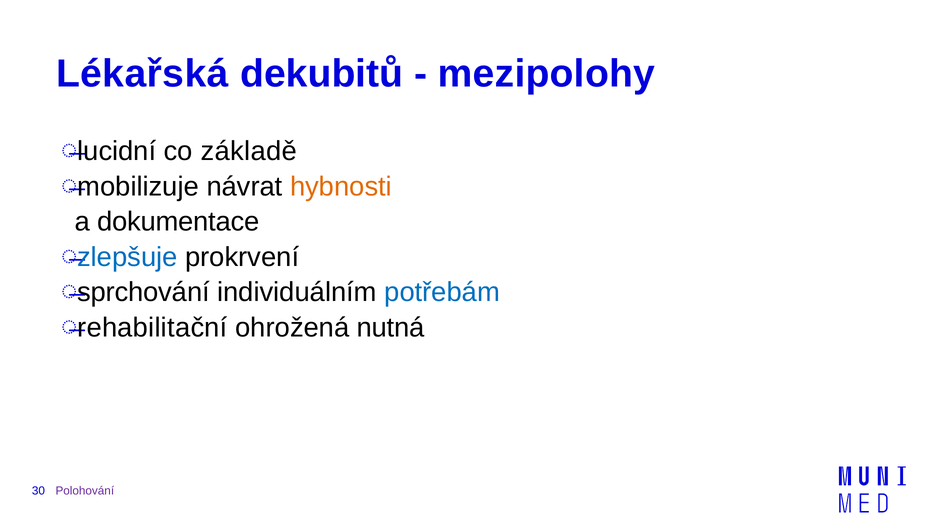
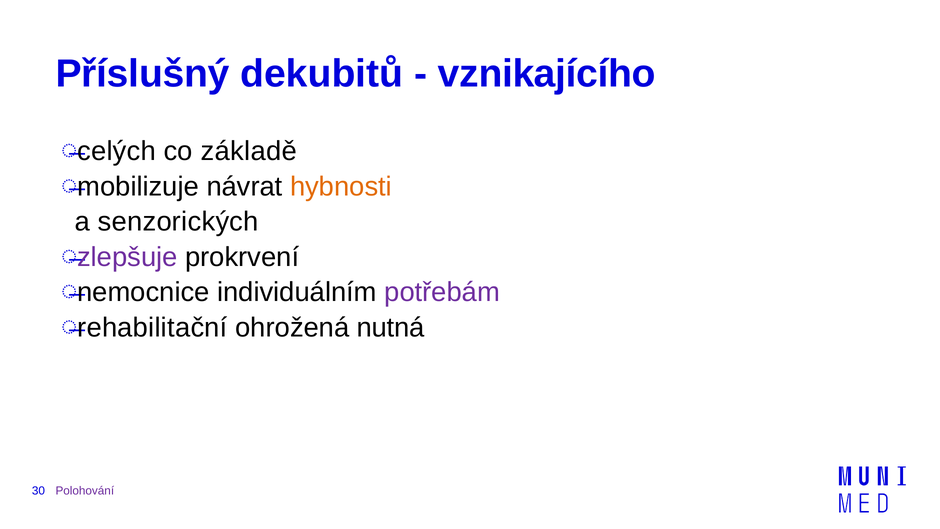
Lékařská: Lékařská -> Příslušný (143, 74)
mezipolohy: mezipolohy -> vznikajícího (547, 74)
lucidní: lucidní -> celých (117, 151)
dokumentace: dokumentace -> senzorických (178, 222)
zlepšuje colour: blue -> purple (127, 257)
sprchování: sprchování -> nemocnice (143, 292)
potřebám colour: blue -> purple (442, 292)
